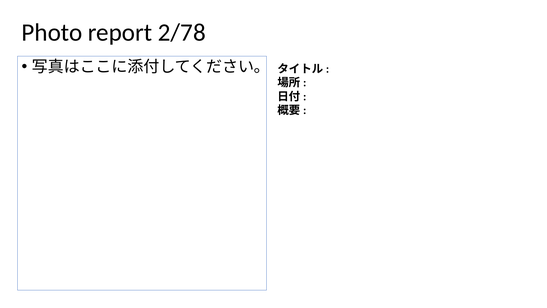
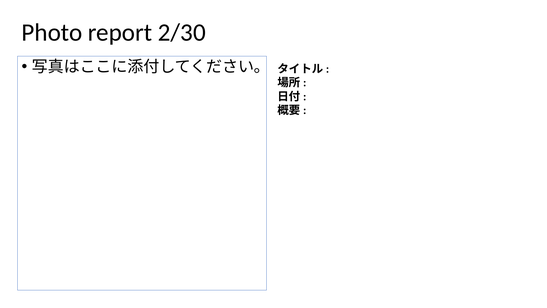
2/78: 2/78 -> 2/30 (182, 32)
